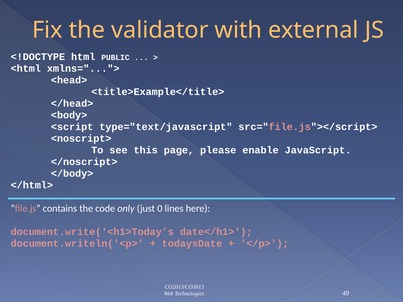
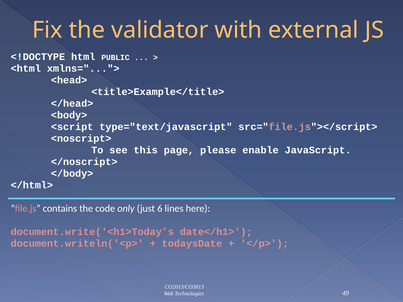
0: 0 -> 6 (160, 209)
